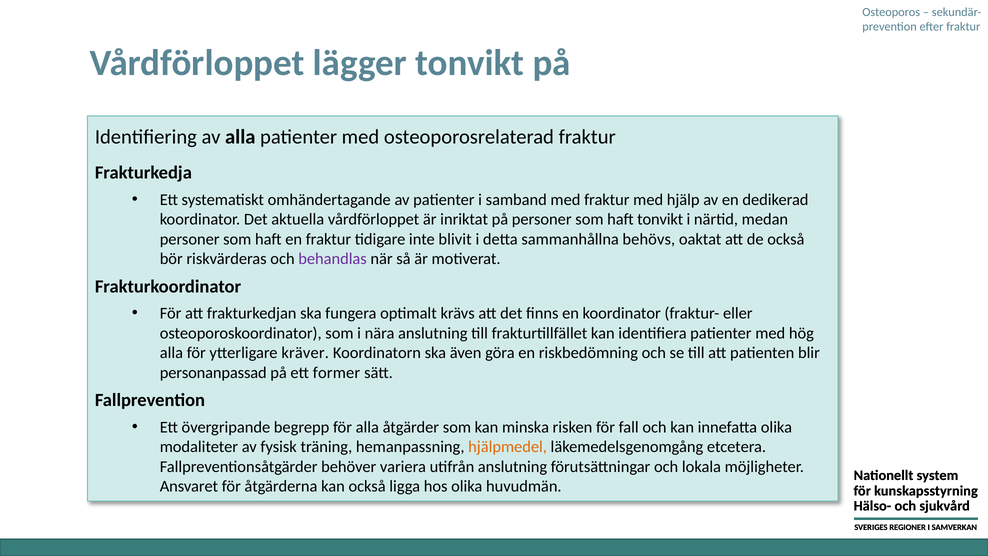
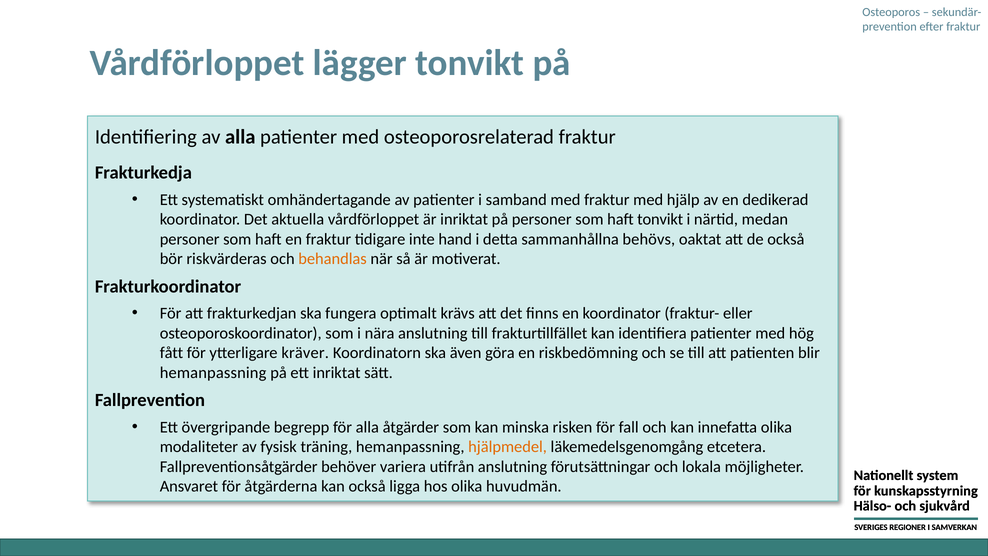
blivit: blivit -> hand (455, 239)
behandlas colour: purple -> orange (333, 259)
alla: alla -> fått (171, 353)
personanpassad: personanpassad -> hemanpassning (213, 373)
ett former: former -> inriktat (337, 373)
